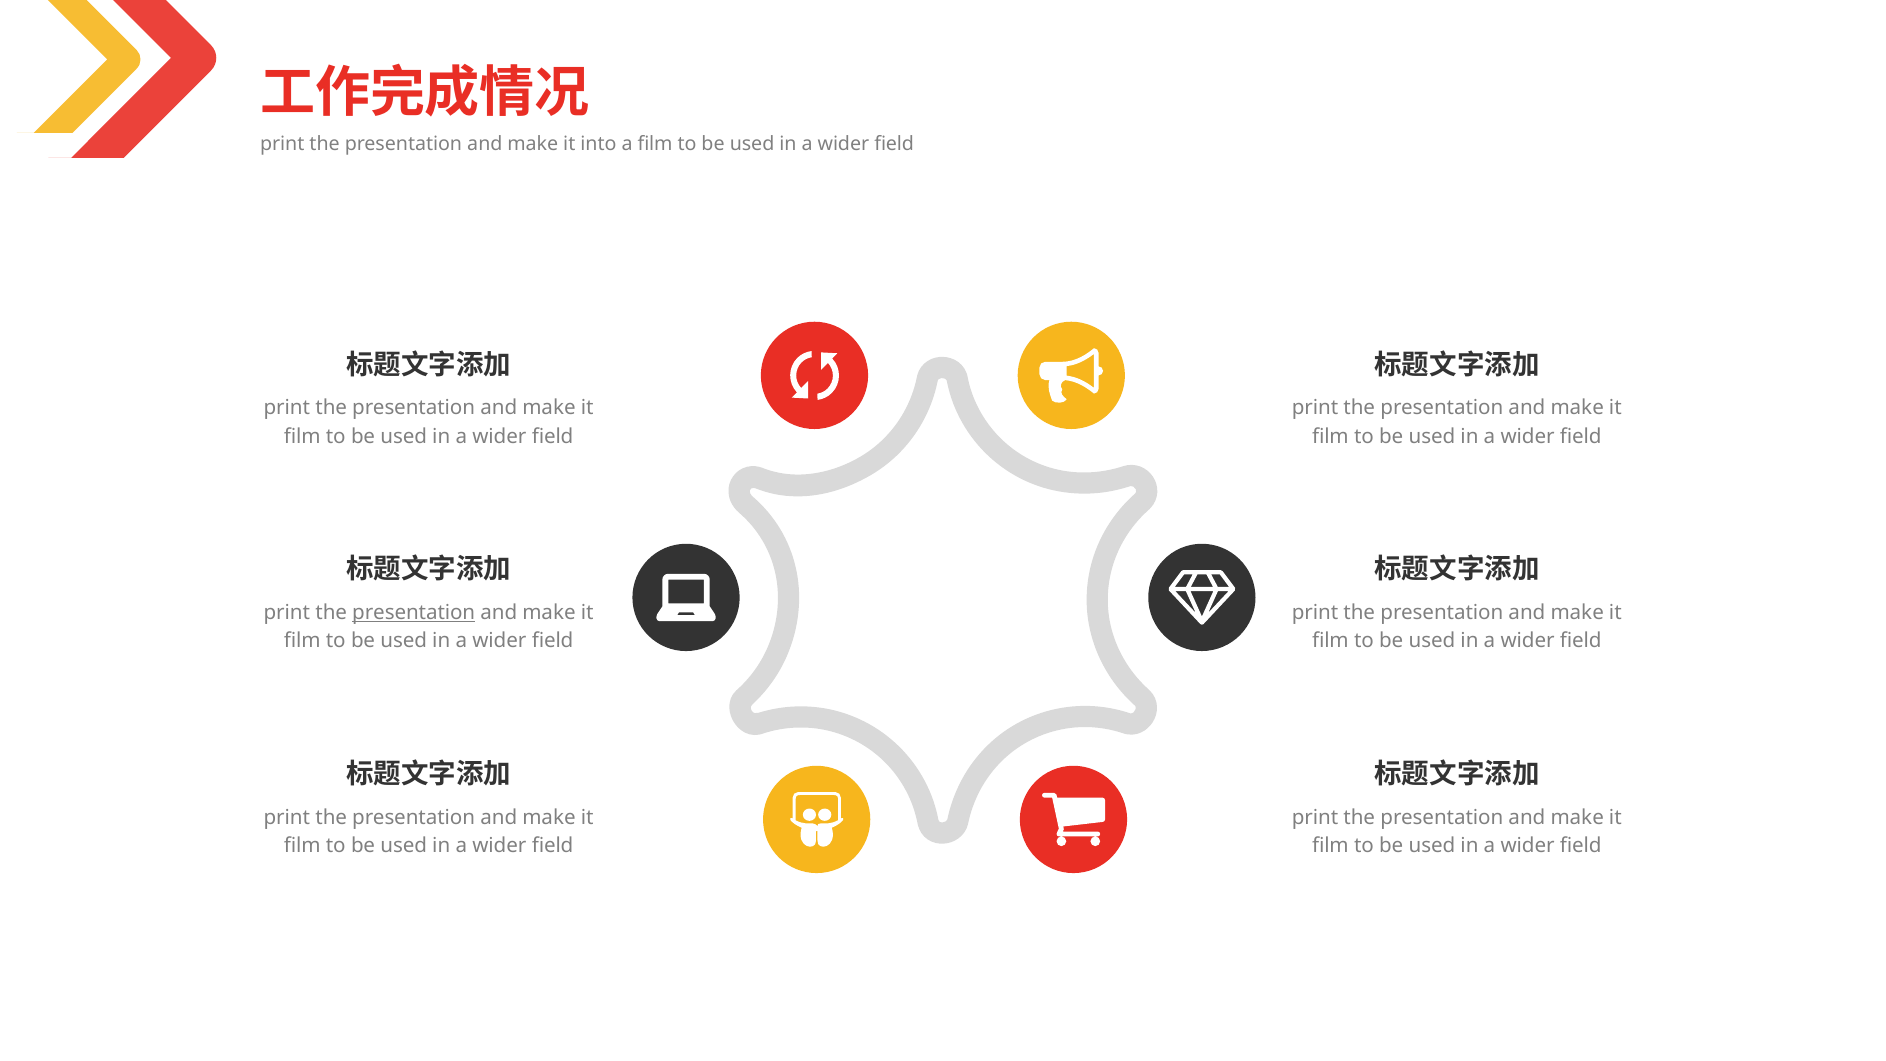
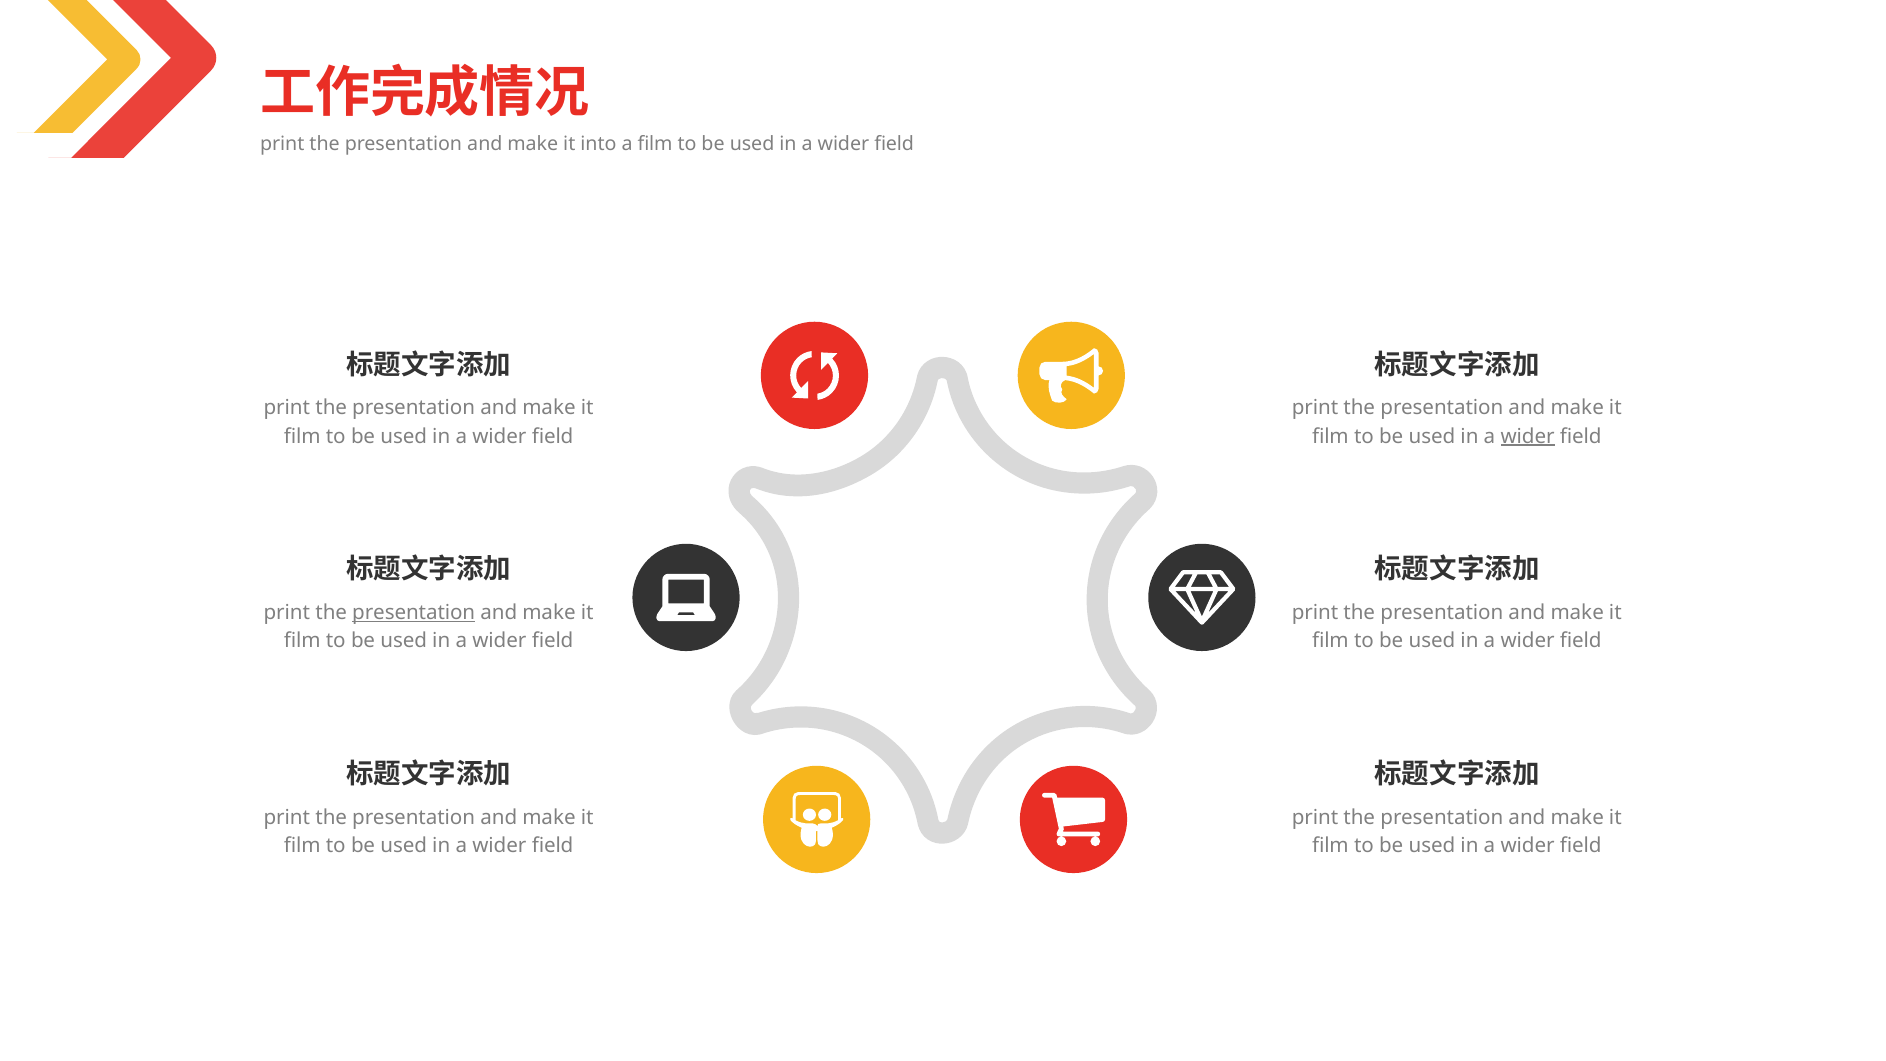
wider underline: none -> present (1528, 436)
